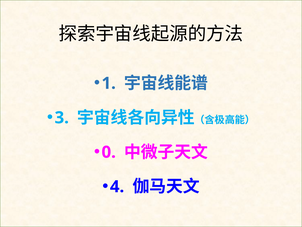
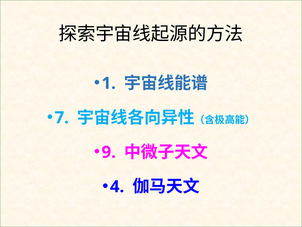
3: 3 -> 7 (62, 117)
0: 0 -> 9 (109, 152)
